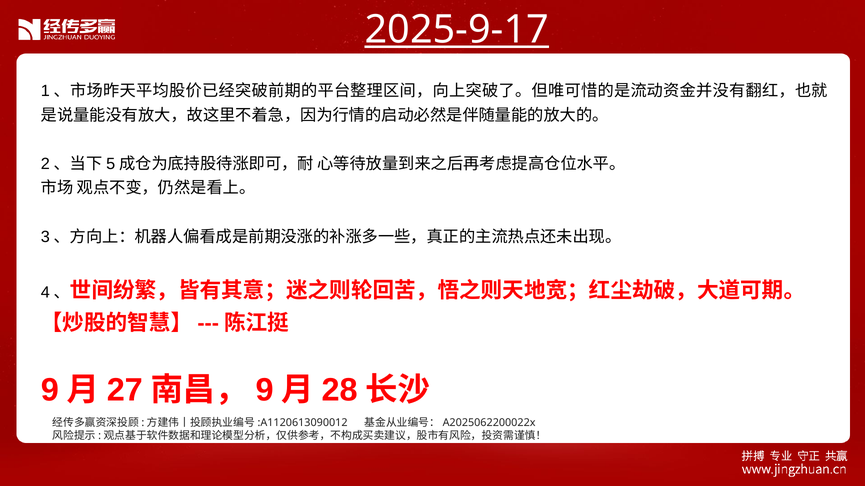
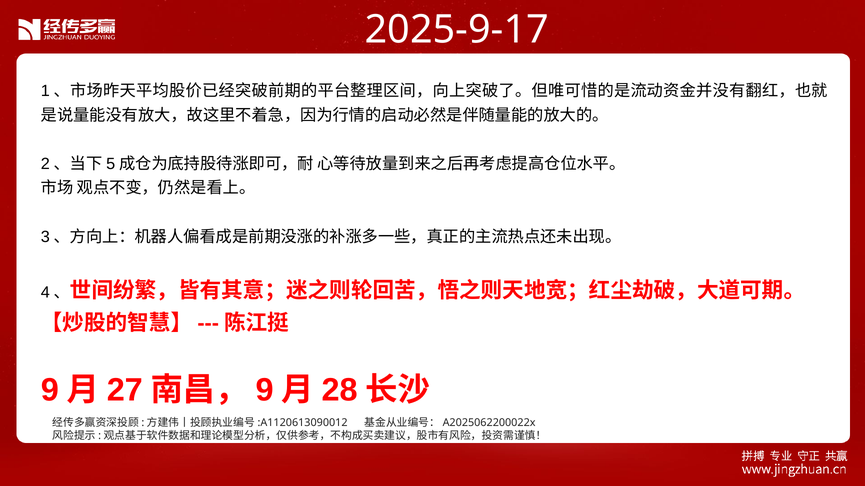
2025-9-17 underline: present -> none (457, 30)
